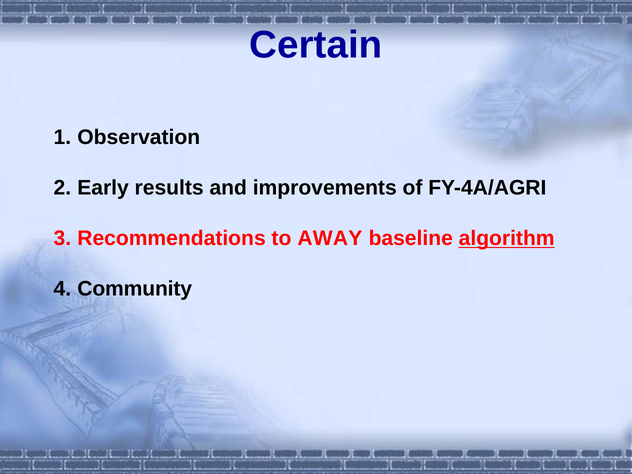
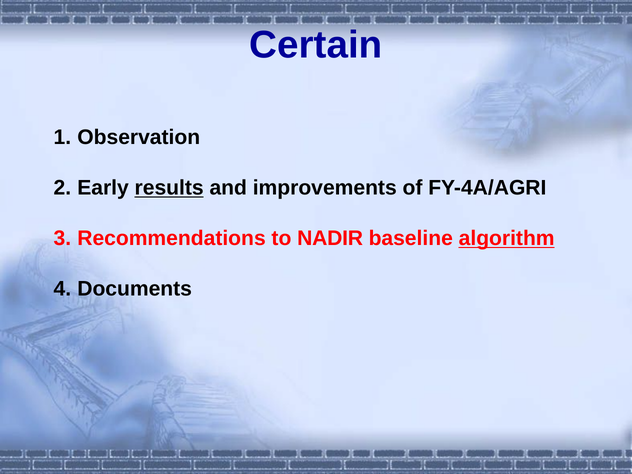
results underline: none -> present (169, 188)
AWAY: AWAY -> NADIR (330, 238)
Community: Community -> Documents (135, 289)
